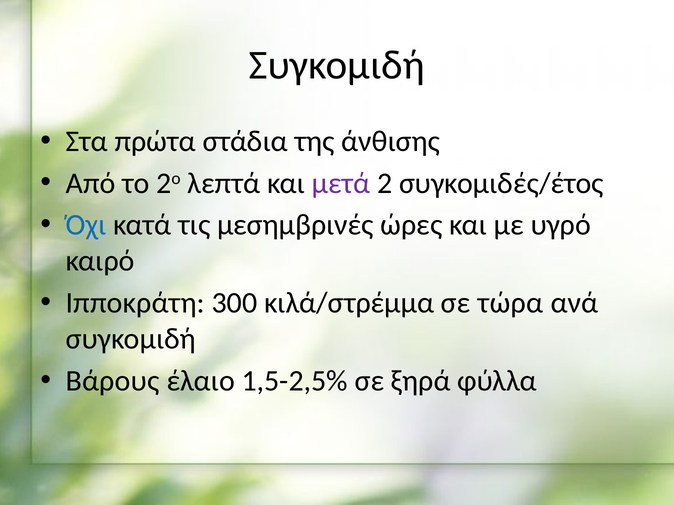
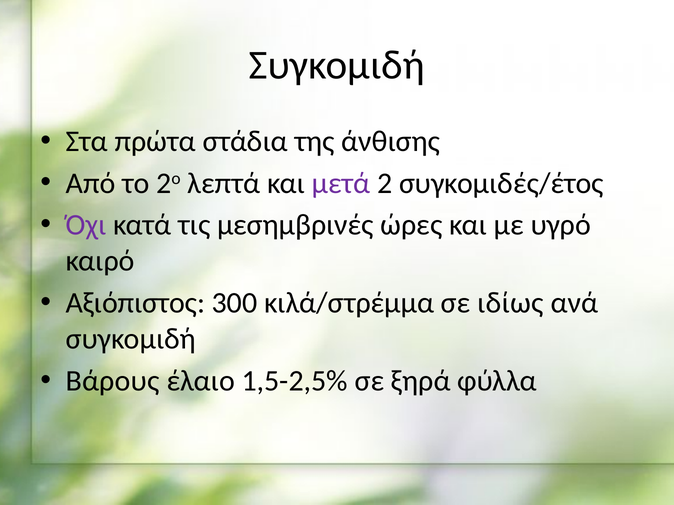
Όχι colour: blue -> purple (86, 225)
Ιπποκράτη: Ιπποκράτη -> Αξιόπιστος (135, 303)
τώρα: τώρα -> ιδίως (510, 303)
